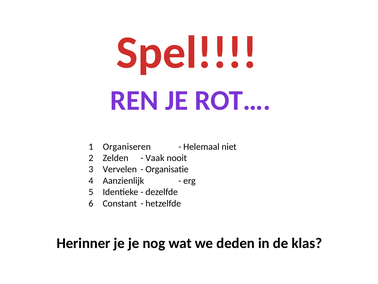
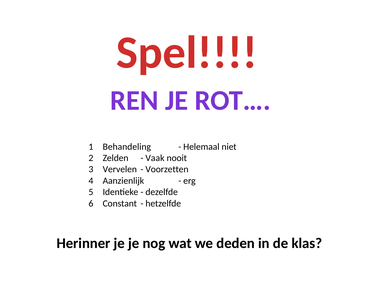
Organiseren: Organiseren -> Behandeling (127, 146)
Organisatie: Organisatie -> Voorzetten (167, 169)
